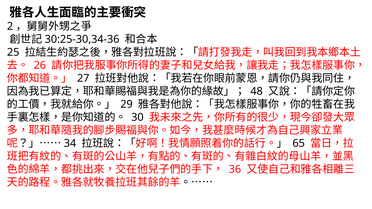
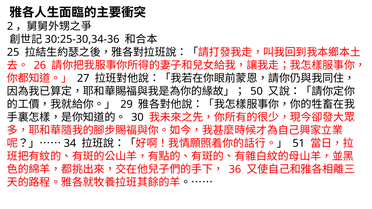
48: 48 -> 50 (257, 91)
65: 65 -> 51 (299, 144)
